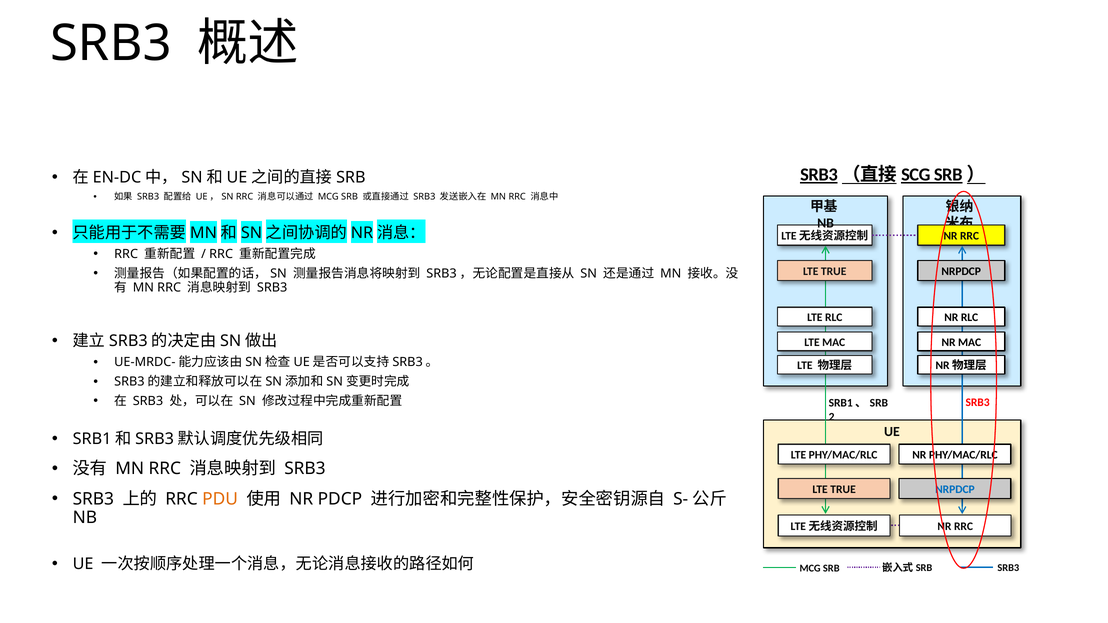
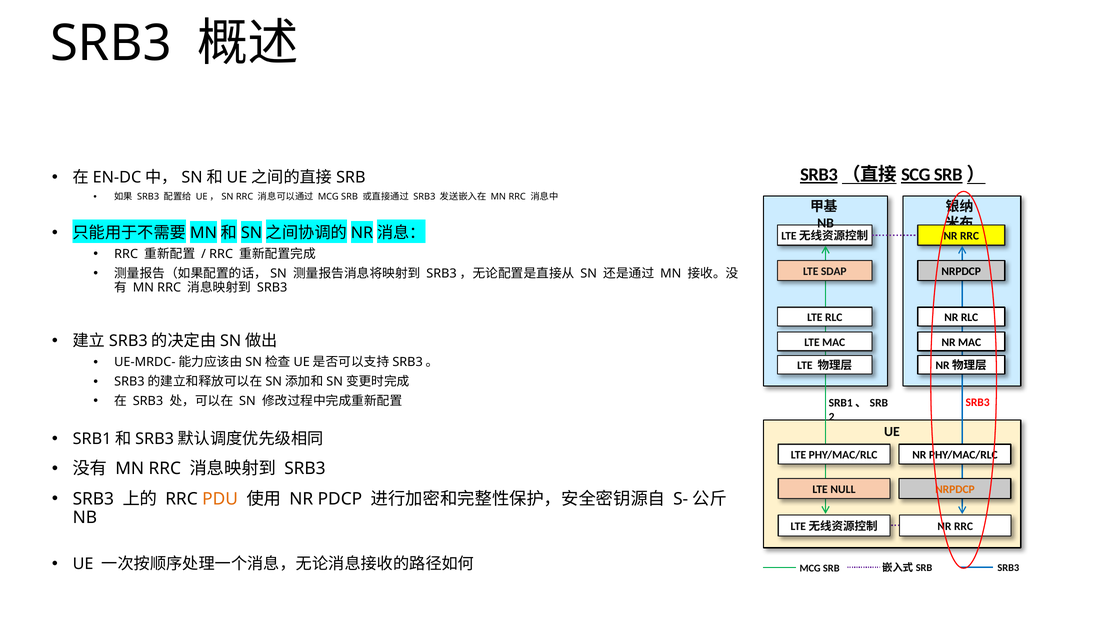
TRUE: TRUE -> SDAP (834, 271)
TRUE: TRUE -> NULL (843, 489)
NRPDCP colour: blue -> orange (955, 489)
